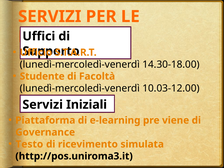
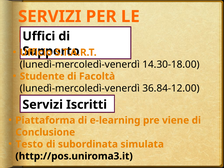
10.03-12.00: 10.03-12.00 -> 36.84-12.00 (171, 88)
Iniziali: Iniziali -> Iscritti (87, 105)
Governance: Governance -> Conclusione (45, 132)
ricevimento: ricevimento -> subordinata (88, 144)
